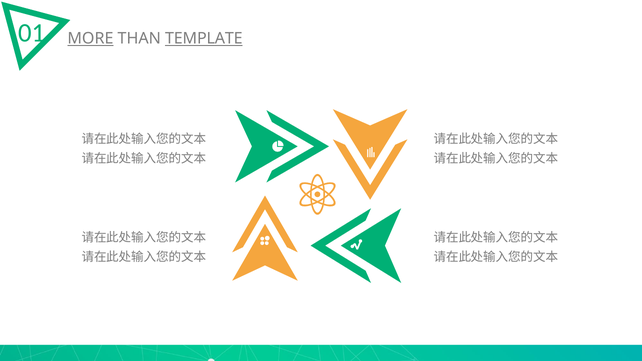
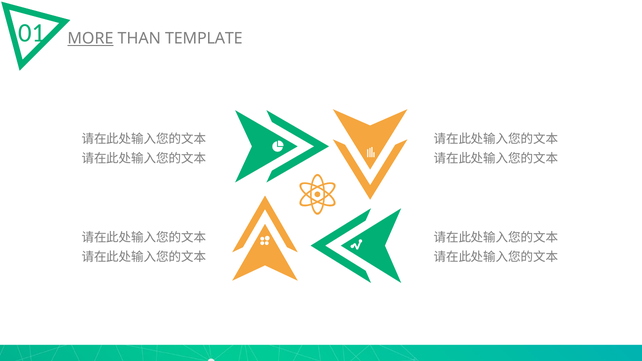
TEMPLATE underline: present -> none (204, 39)
